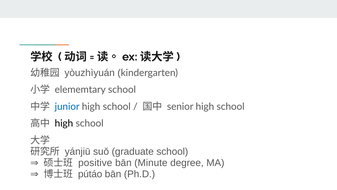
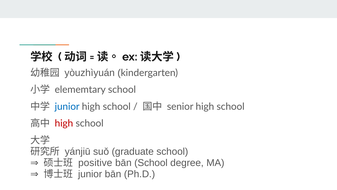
high colour: black -> red (64, 123)
bān Minute: Minute -> School (151, 162)
pútáo: pútáo -> junior (90, 174)
